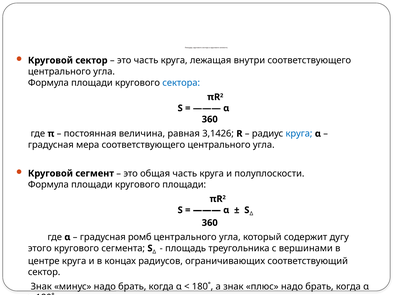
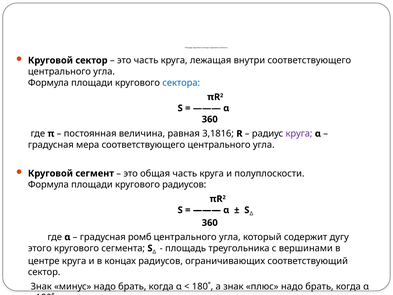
3,1426: 3,1426 -> 3,1816 (218, 134)
круга colour: blue -> purple (299, 134)
кругового площади: площади -> радиусов (184, 184)
